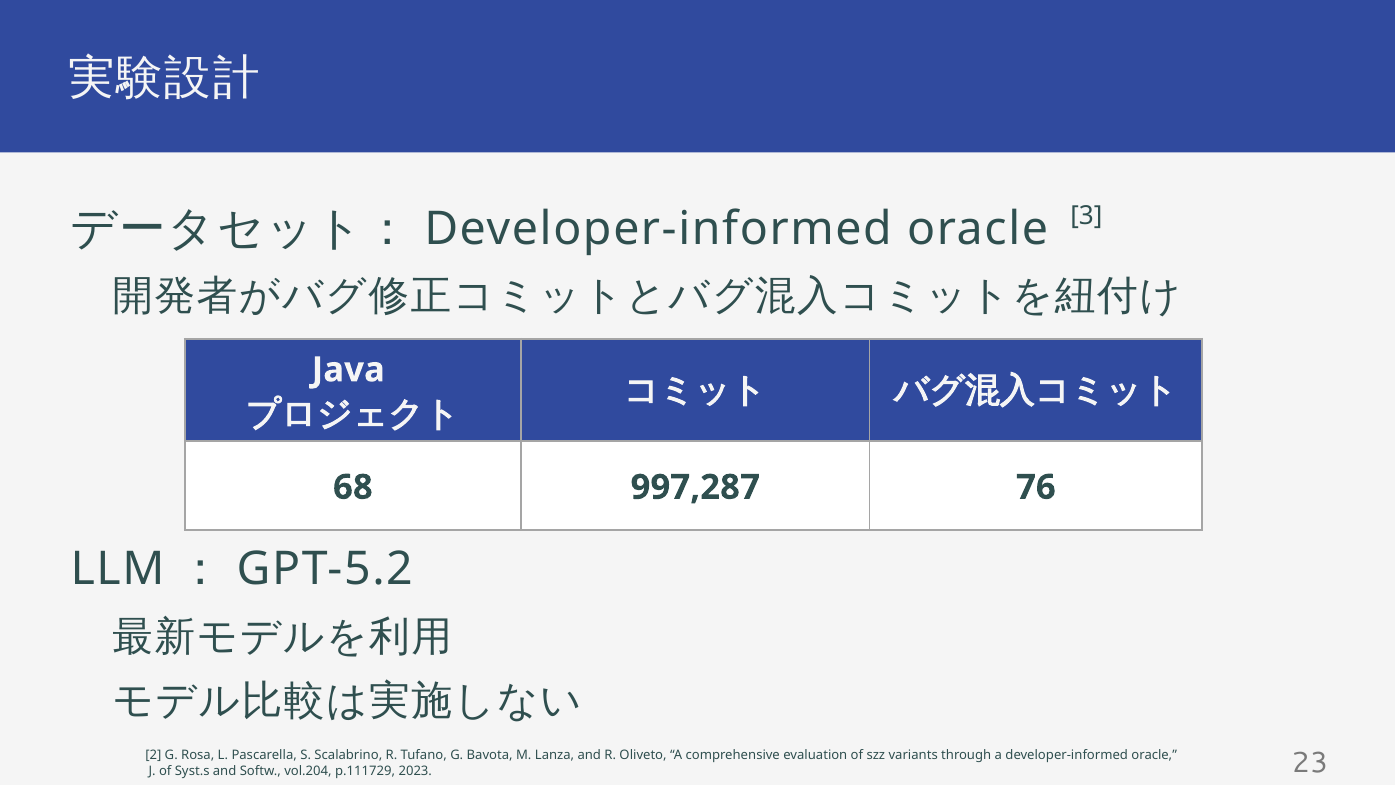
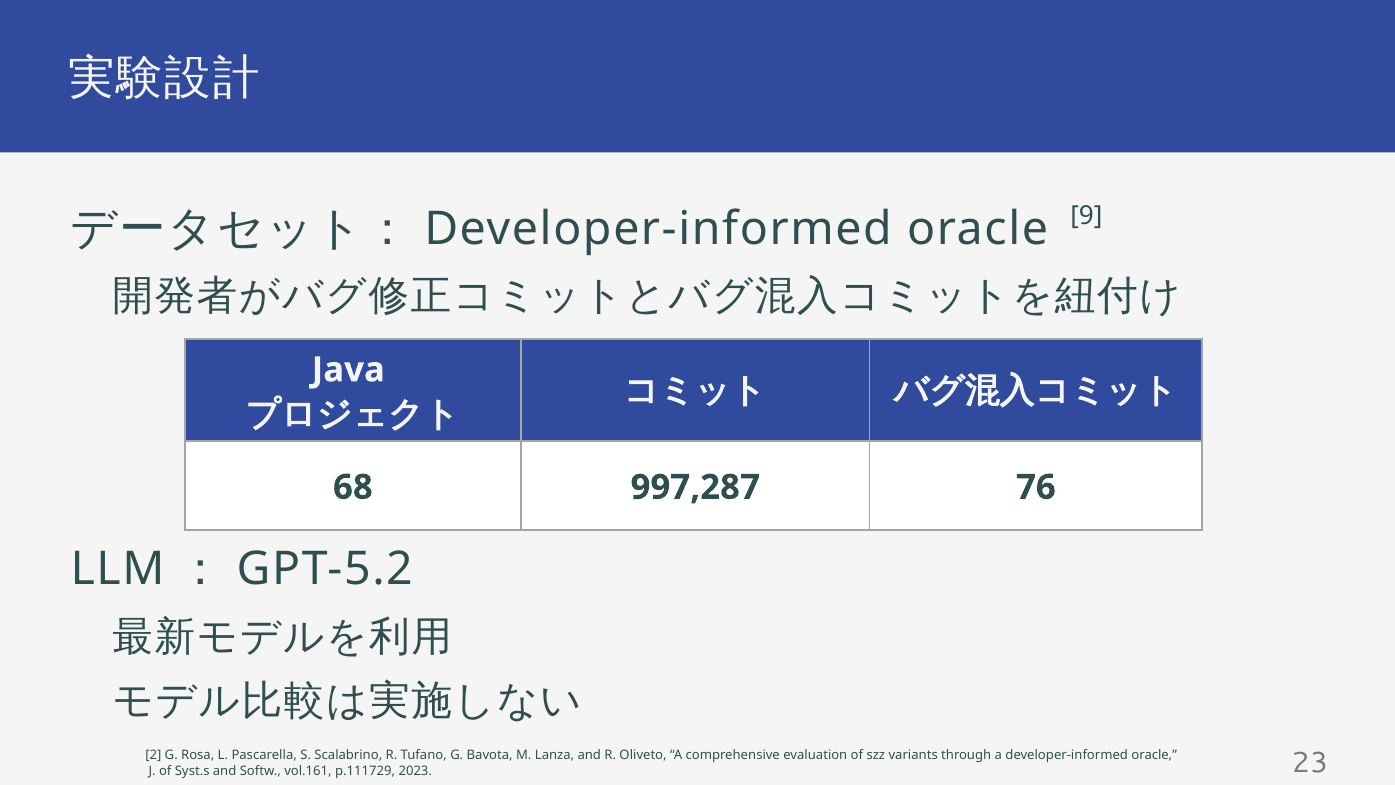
3: 3 -> 9 (1086, 216)
vol.204: vol.204 -> vol.161 (308, 771)
